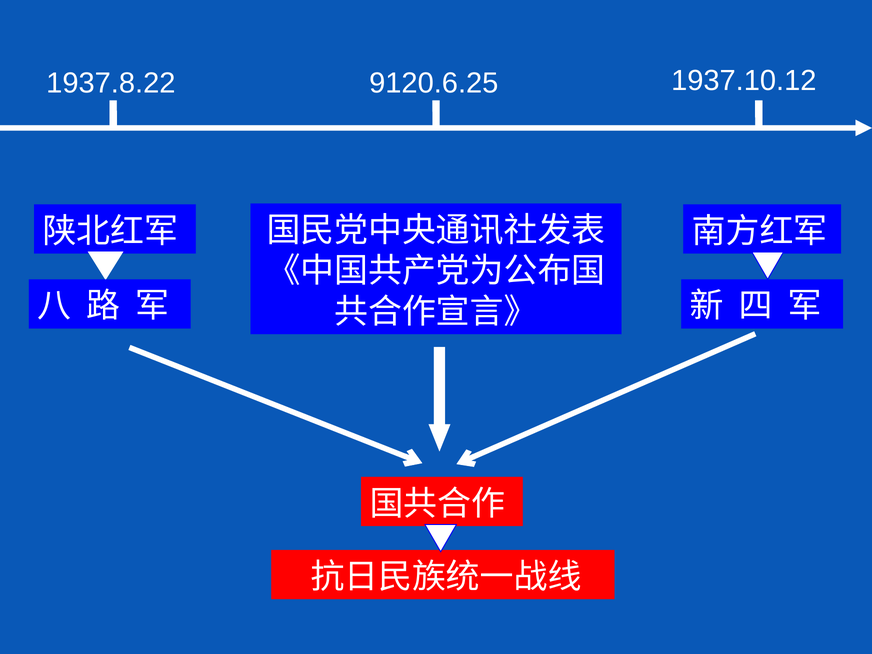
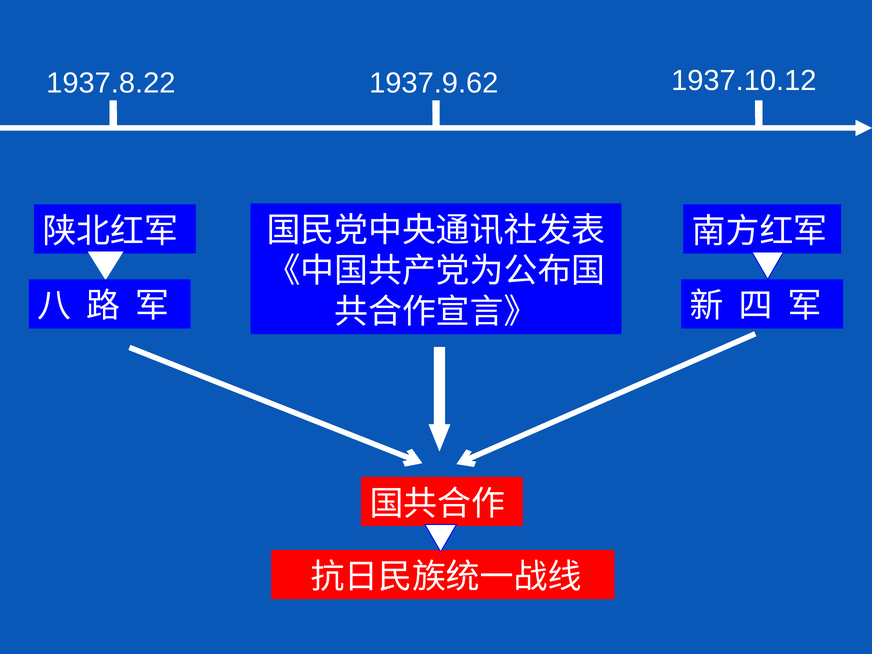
9120.6.25: 9120.6.25 -> 1937.9.62 (434, 83)
